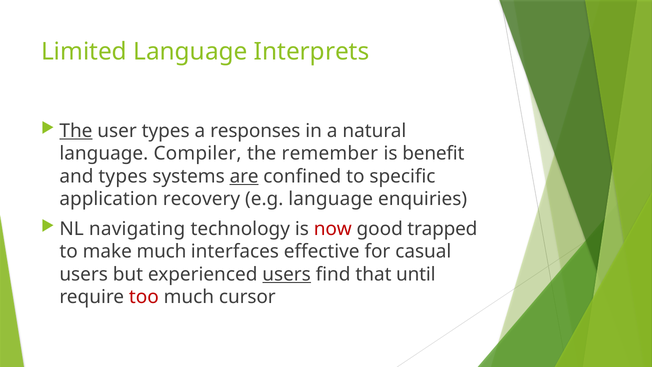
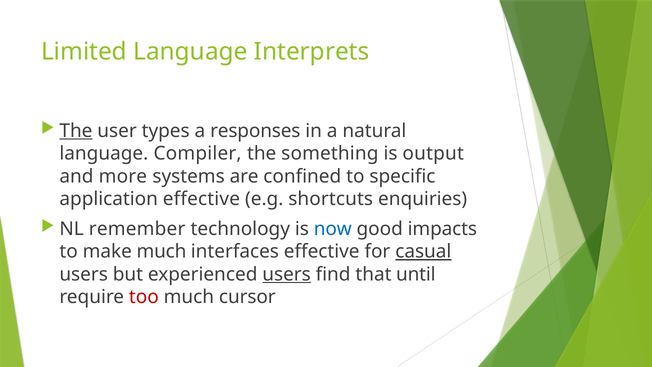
remember: remember -> something (330, 153)
benefit: benefit -> output (433, 153)
and types: types -> more (123, 176)
are underline: present -> none (244, 176)
application recovery: recovery -> effective (201, 199)
e.g language: language -> shortcuts (331, 199)
navigating: navigating -> remember (137, 229)
now colour: red -> blue (333, 229)
trapped: trapped -> impacts (442, 229)
casual underline: none -> present (423, 251)
